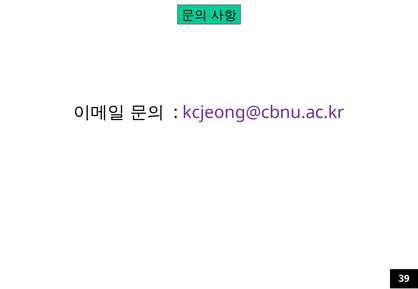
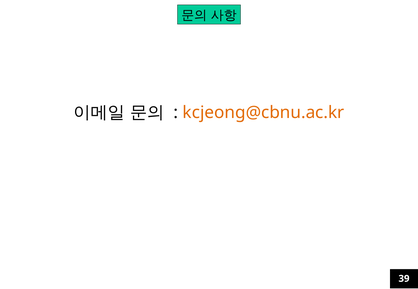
kcjeong@cbnu.ac.kr colour: purple -> orange (264, 113)
